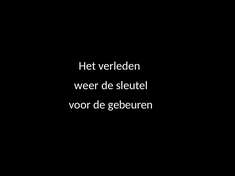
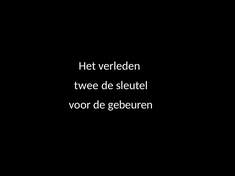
weer: weer -> twee (86, 85)
